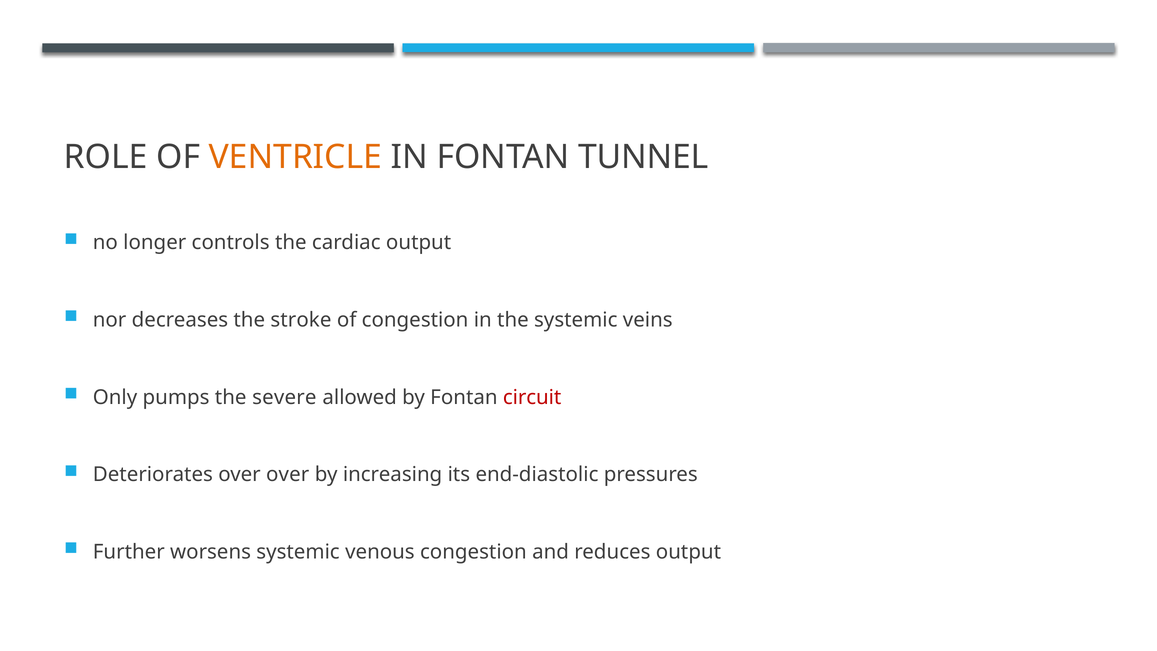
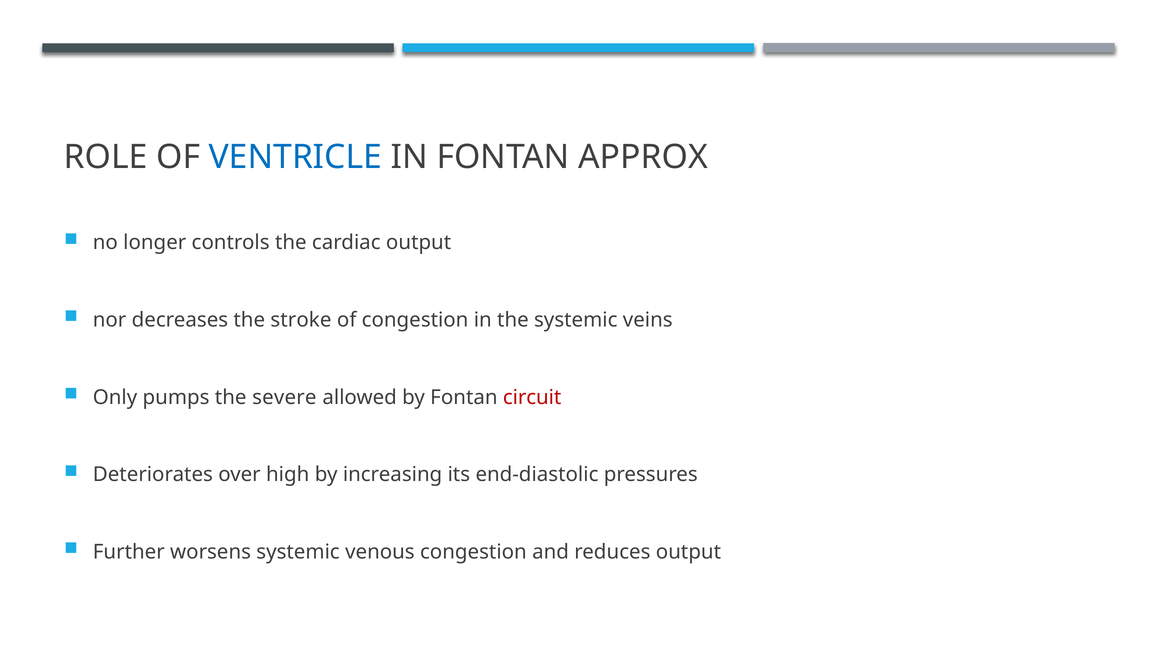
VENTRICLE colour: orange -> blue (295, 157)
TUNNEL: TUNNEL -> APPROX (643, 157)
over over: over -> high (288, 474)
